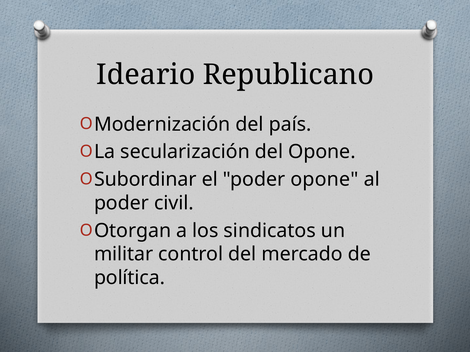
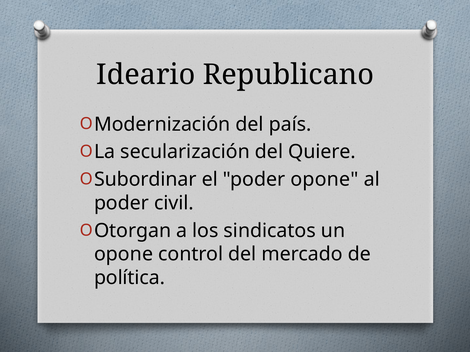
del Opone: Opone -> Quiere (322, 152)
militar: militar -> opone (124, 254)
